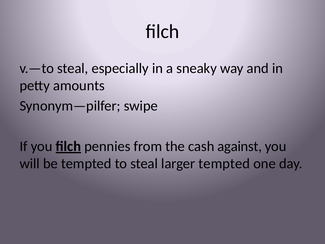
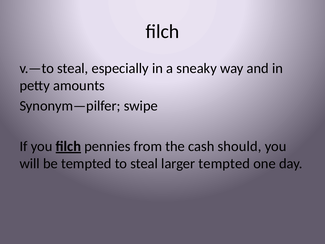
against: against -> should (240, 146)
